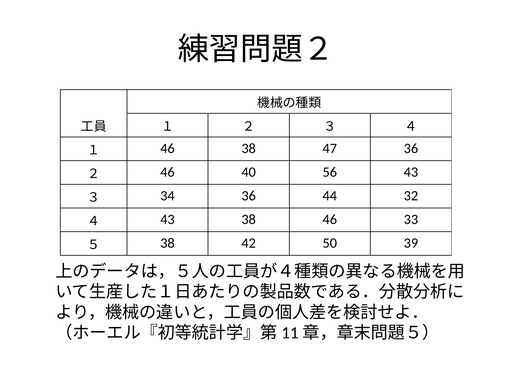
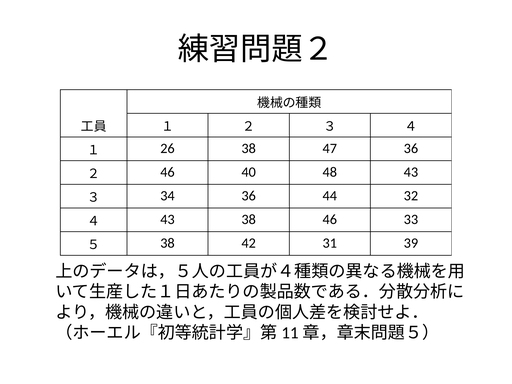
１ 46: 46 -> 26 (167, 148)
56: 56 -> 48 (330, 172)
50: 50 -> 31 (330, 243)
